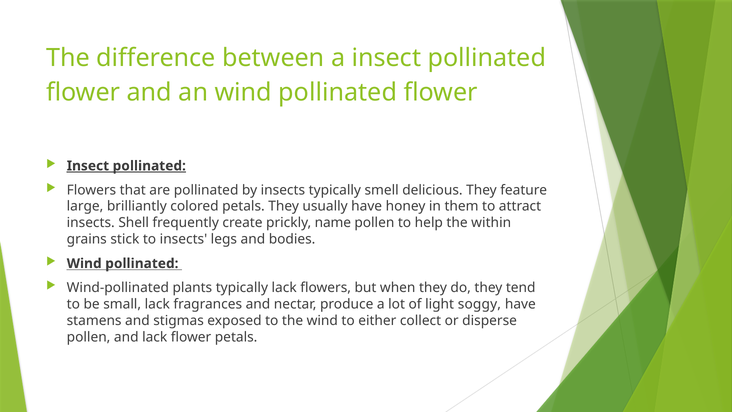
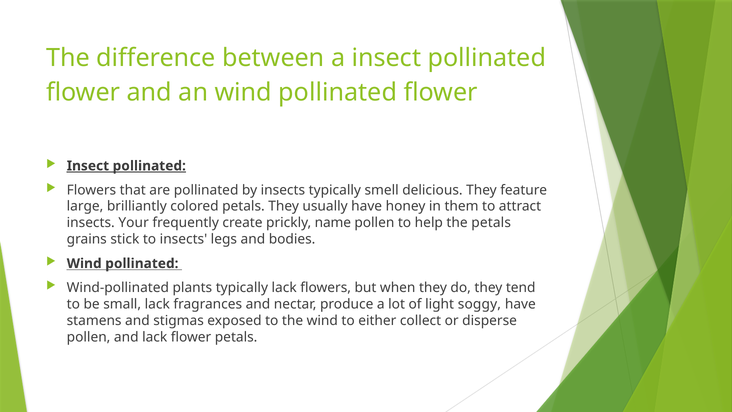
Shell: Shell -> Your (134, 223)
the within: within -> petals (491, 223)
